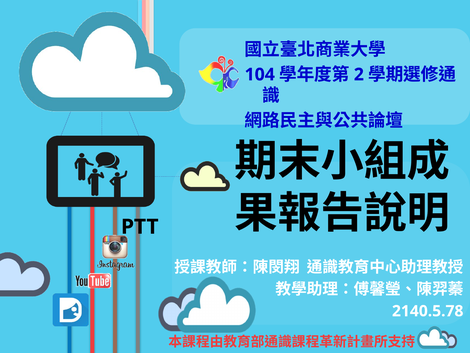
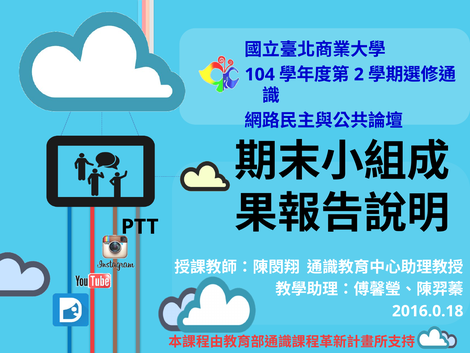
2140.5.78: 2140.5.78 -> 2016.0.18 (428, 311)
